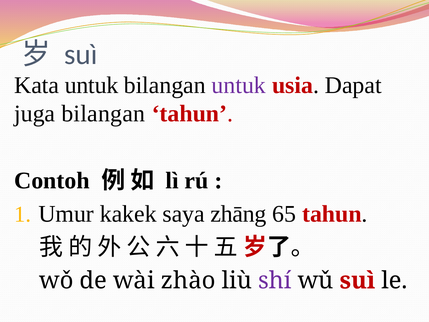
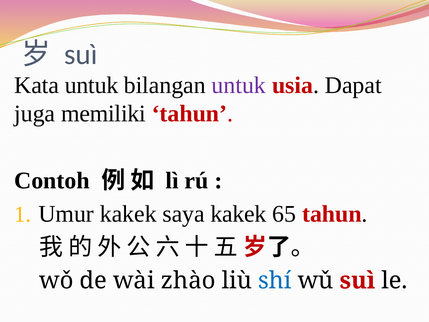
juga bilangan: bilangan -> memiliki (103, 114)
saya zhāng: zhāng -> kakek (239, 214)
shí colour: purple -> blue (275, 280)
